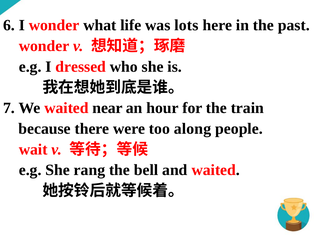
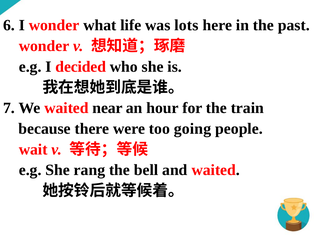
dressed: dressed -> decided (81, 67)
along: along -> going (192, 129)
